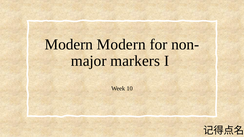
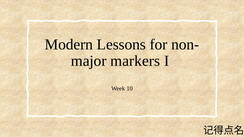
Modern Modern: Modern -> Lessons (121, 45)
